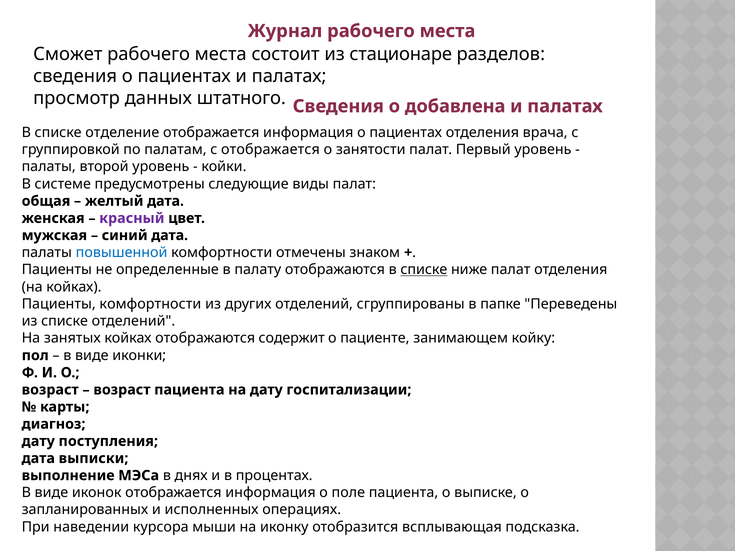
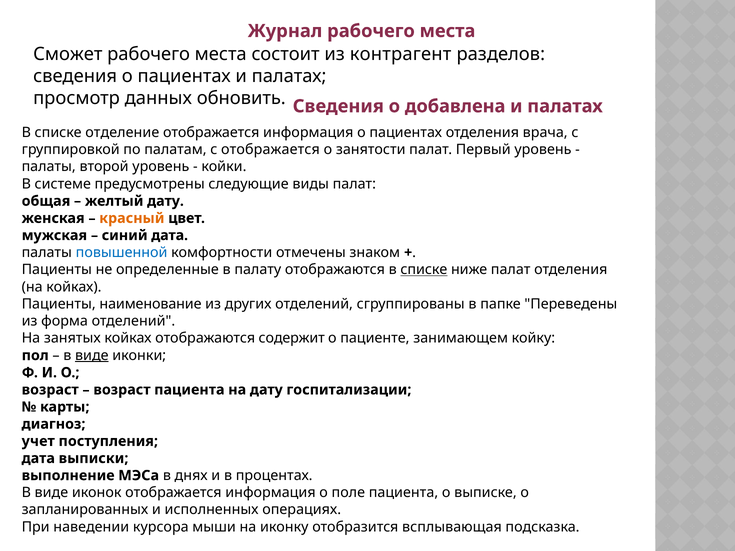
стационаре: стационаре -> контрагент (401, 54)
штатного: штатного -> обновить (241, 98)
желтый дата: дата -> дату (165, 201)
красный colour: purple -> orange (132, 218)
Пациенты комфортности: комфортности -> наименование (151, 304)
из списке: списке -> форма (65, 321)
виде underline: none -> present (92, 356)
дату: дату -> учет (38, 441)
